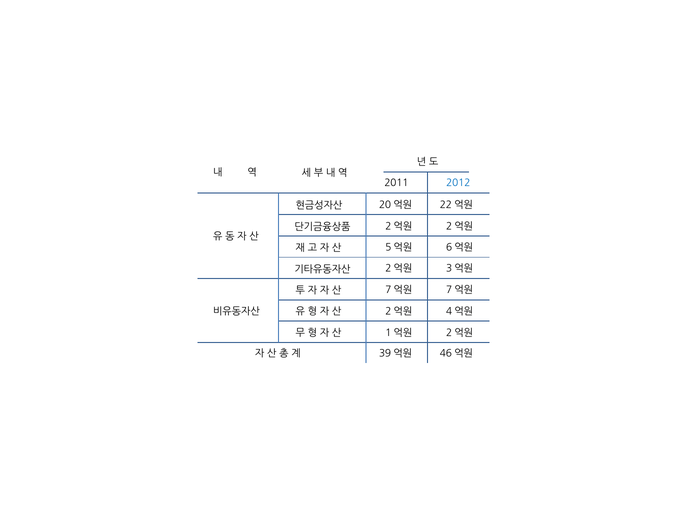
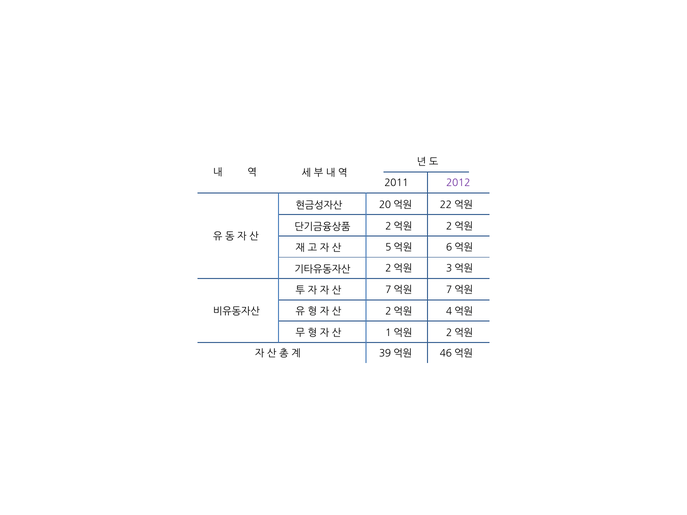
2012 colour: blue -> purple (458, 183)
